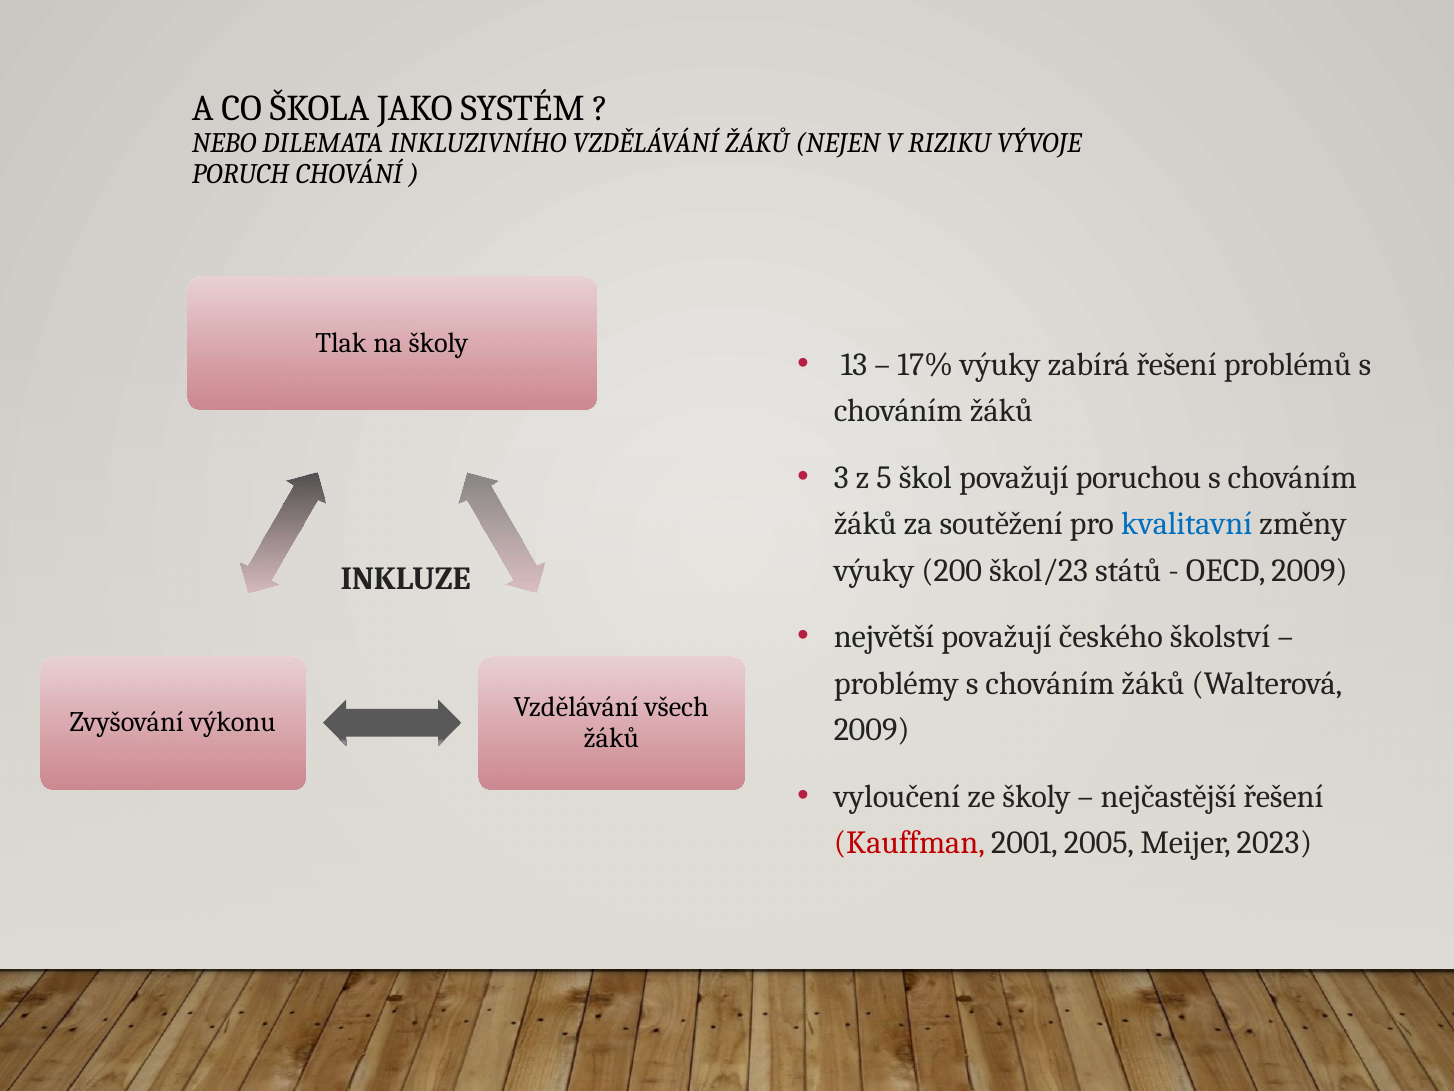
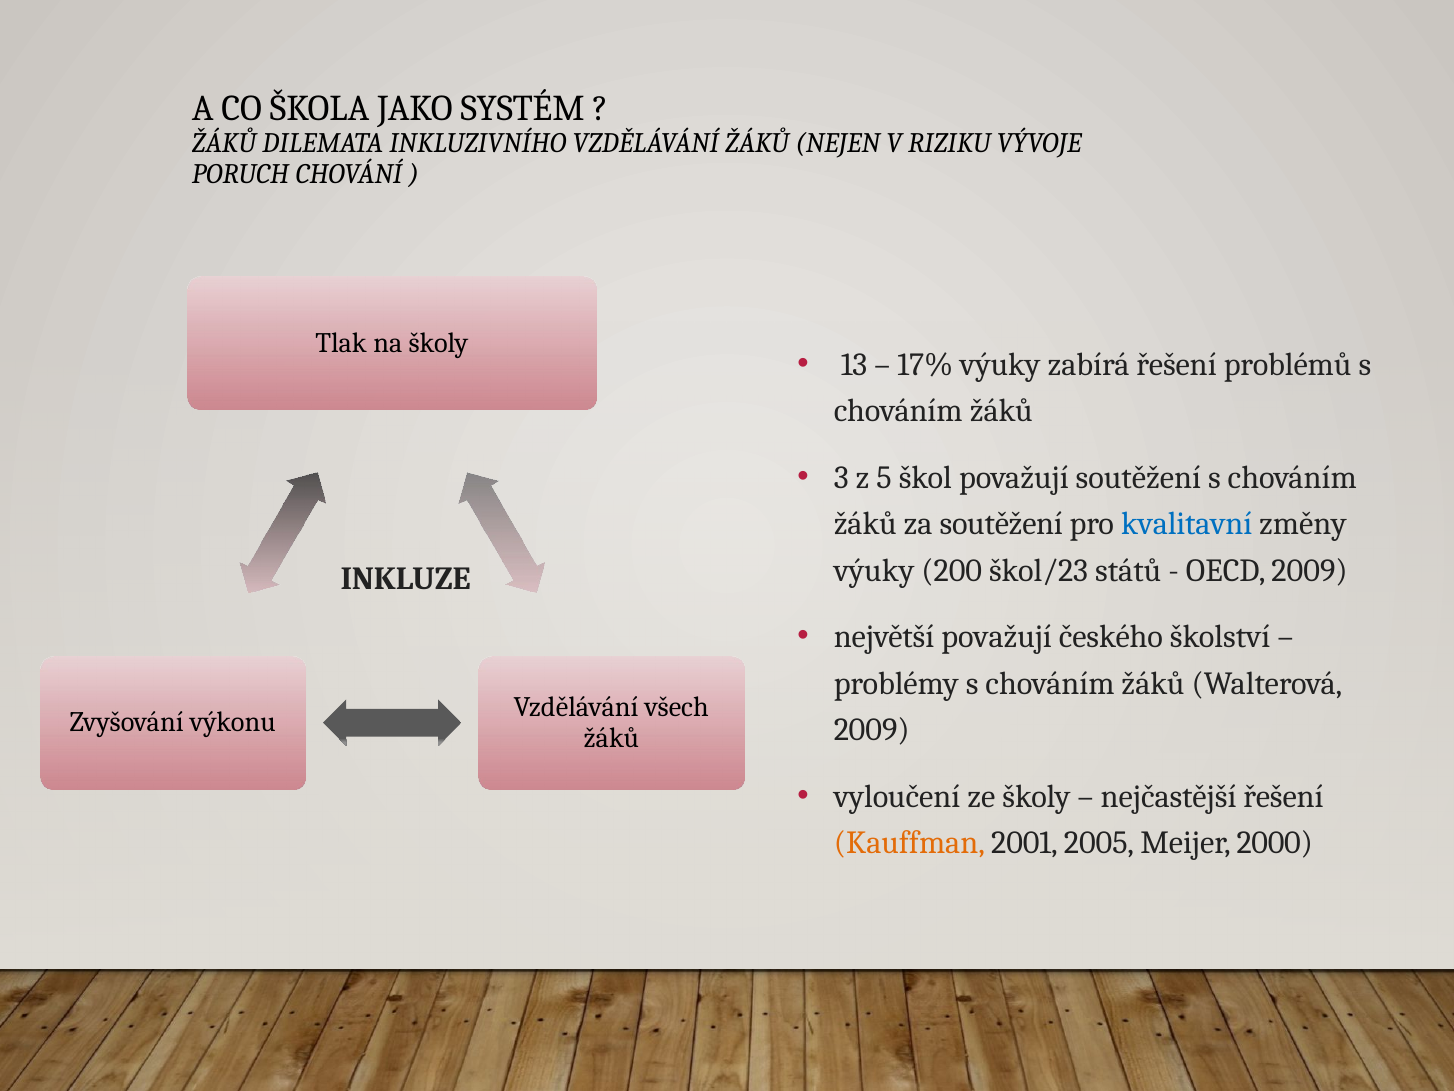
NEBO: NEBO -> ŽÁKŮ (224, 143)
považují poruchou: poruchou -> soutěžení (1138, 477)
Kauffman colour: red -> orange (909, 843)
2023: 2023 -> 2000 (1275, 843)
